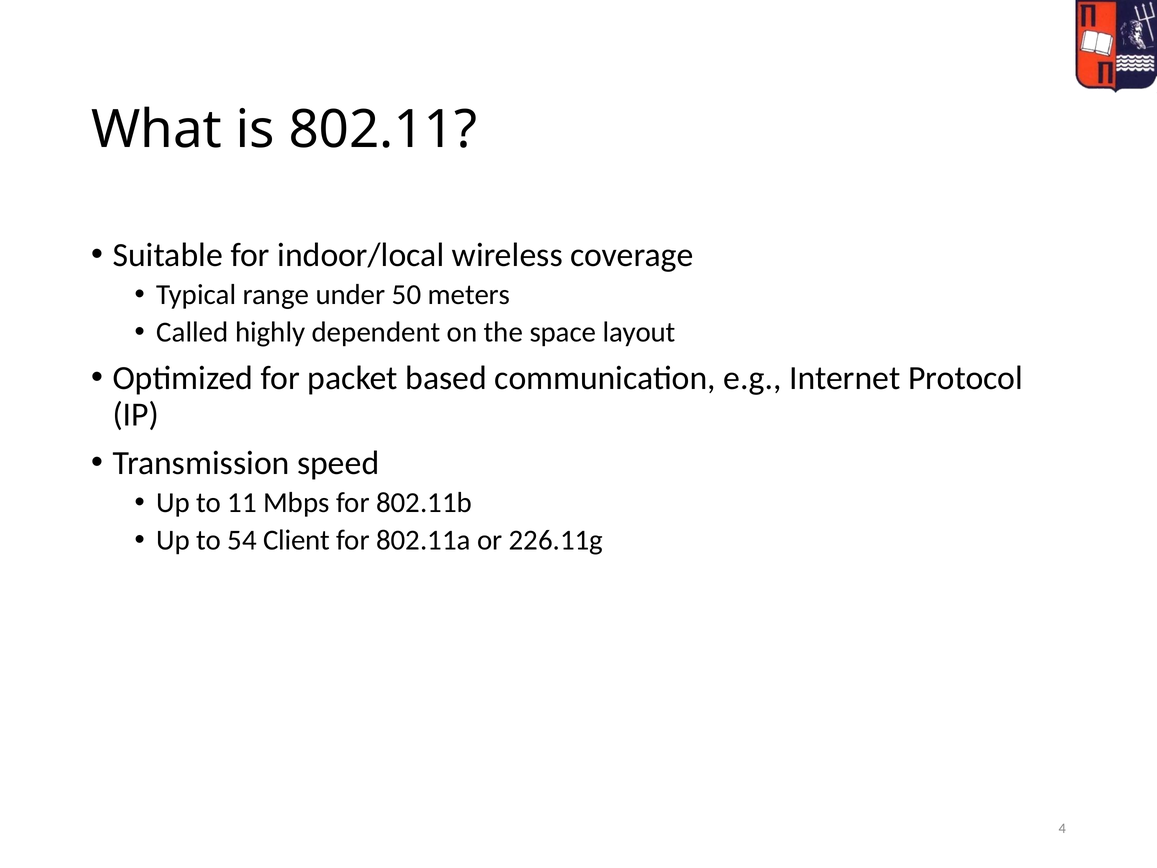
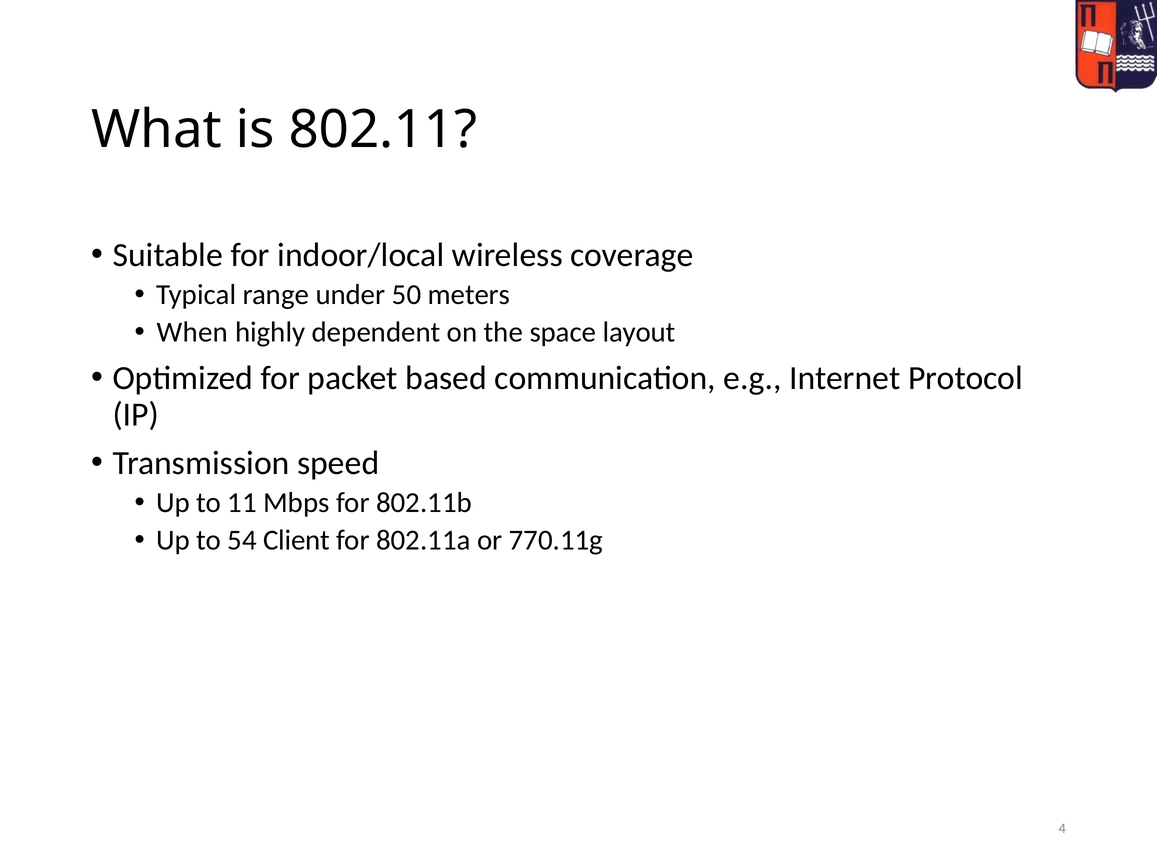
Called: Called -> When (192, 332)
226.11g: 226.11g -> 770.11g (556, 540)
